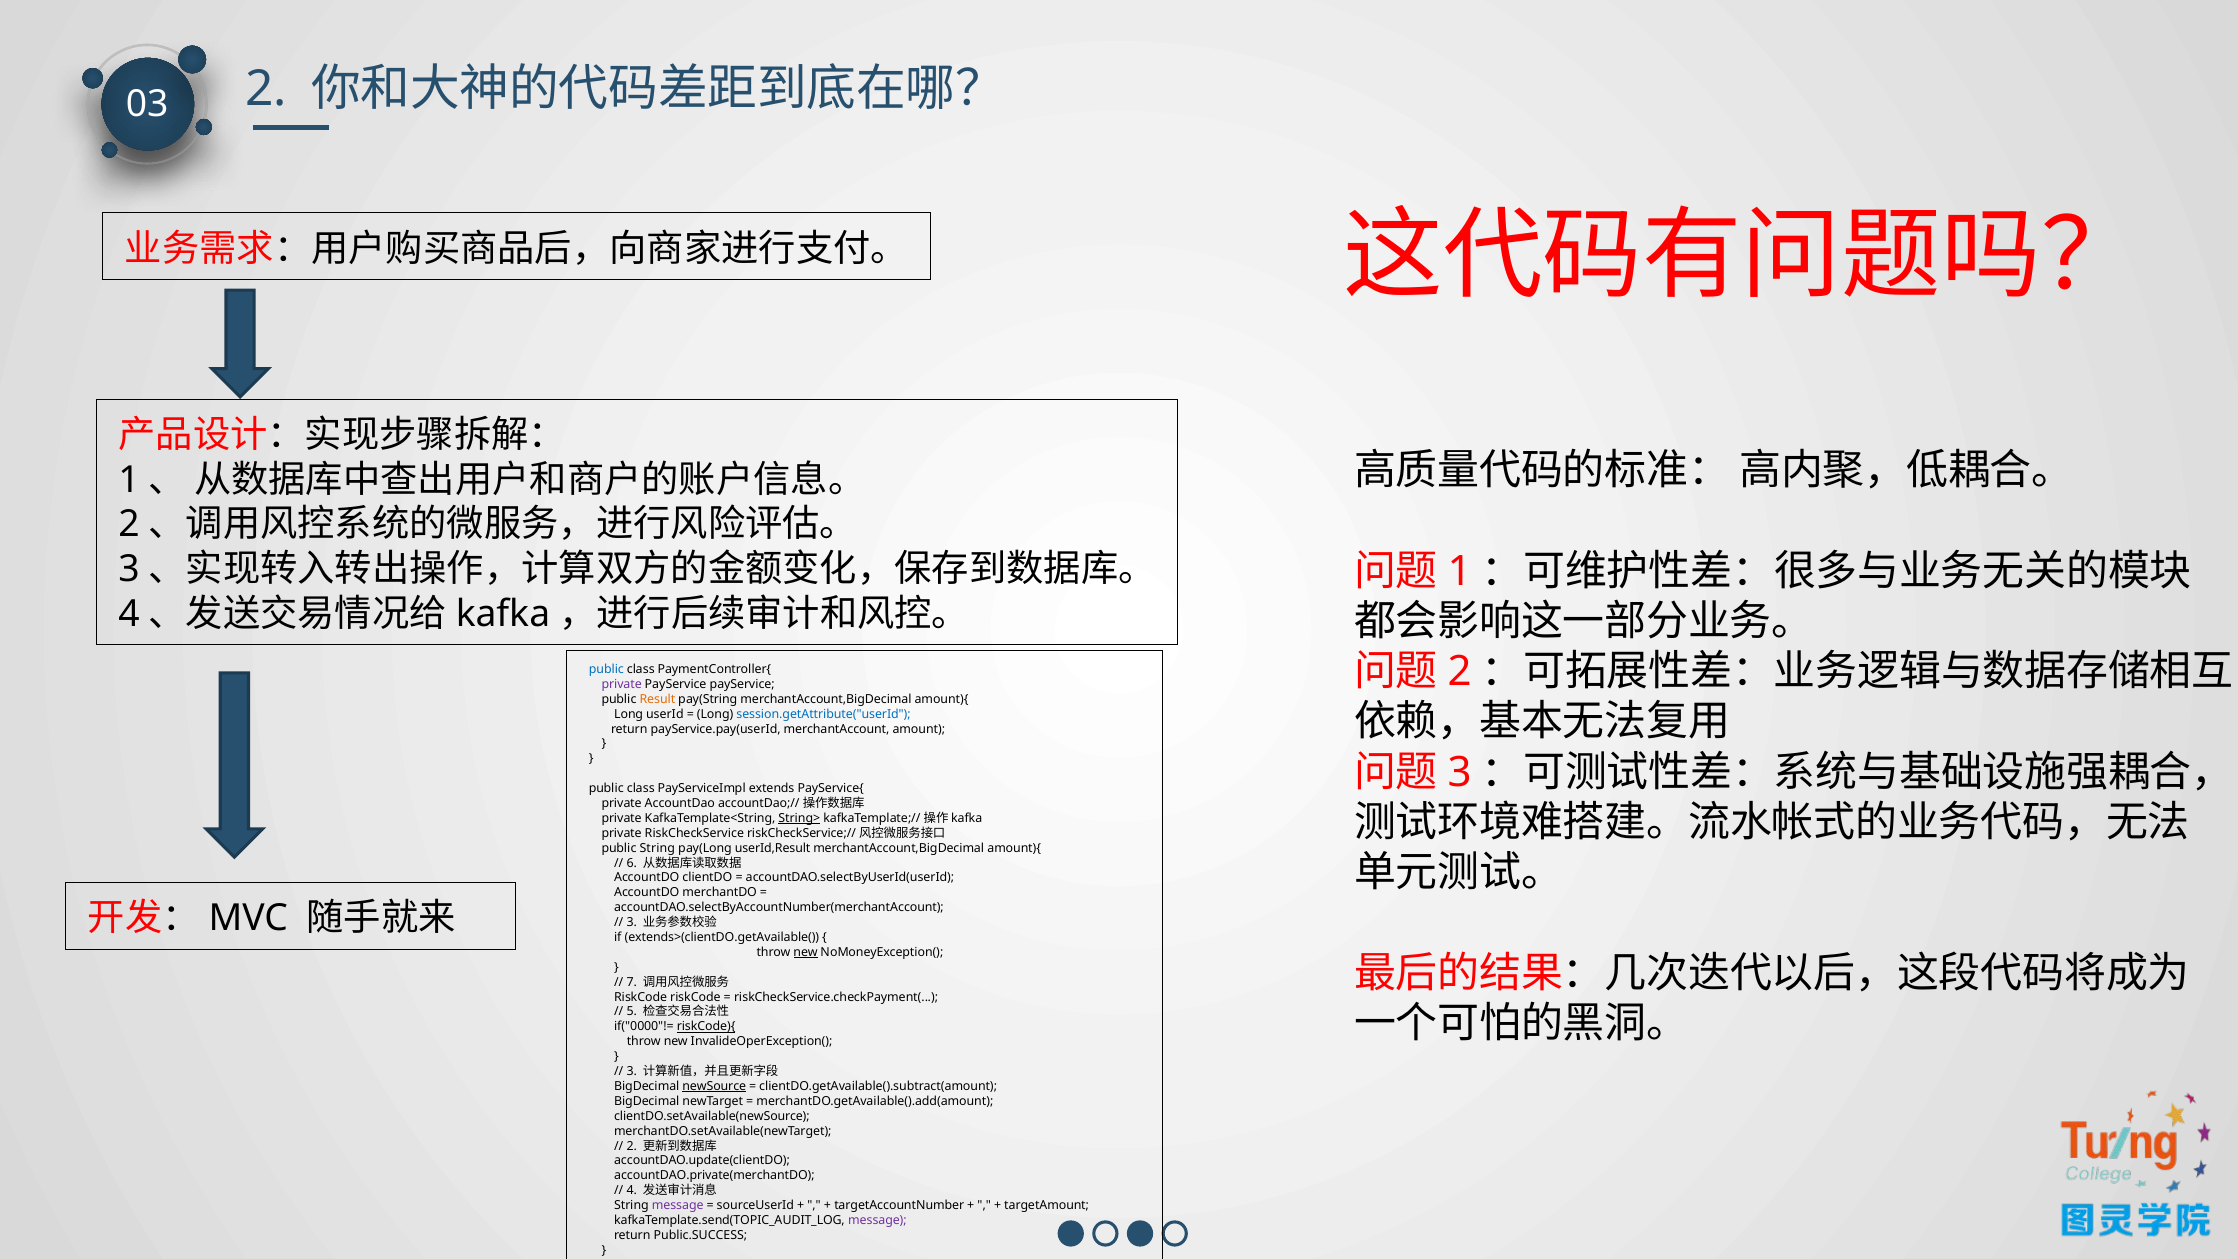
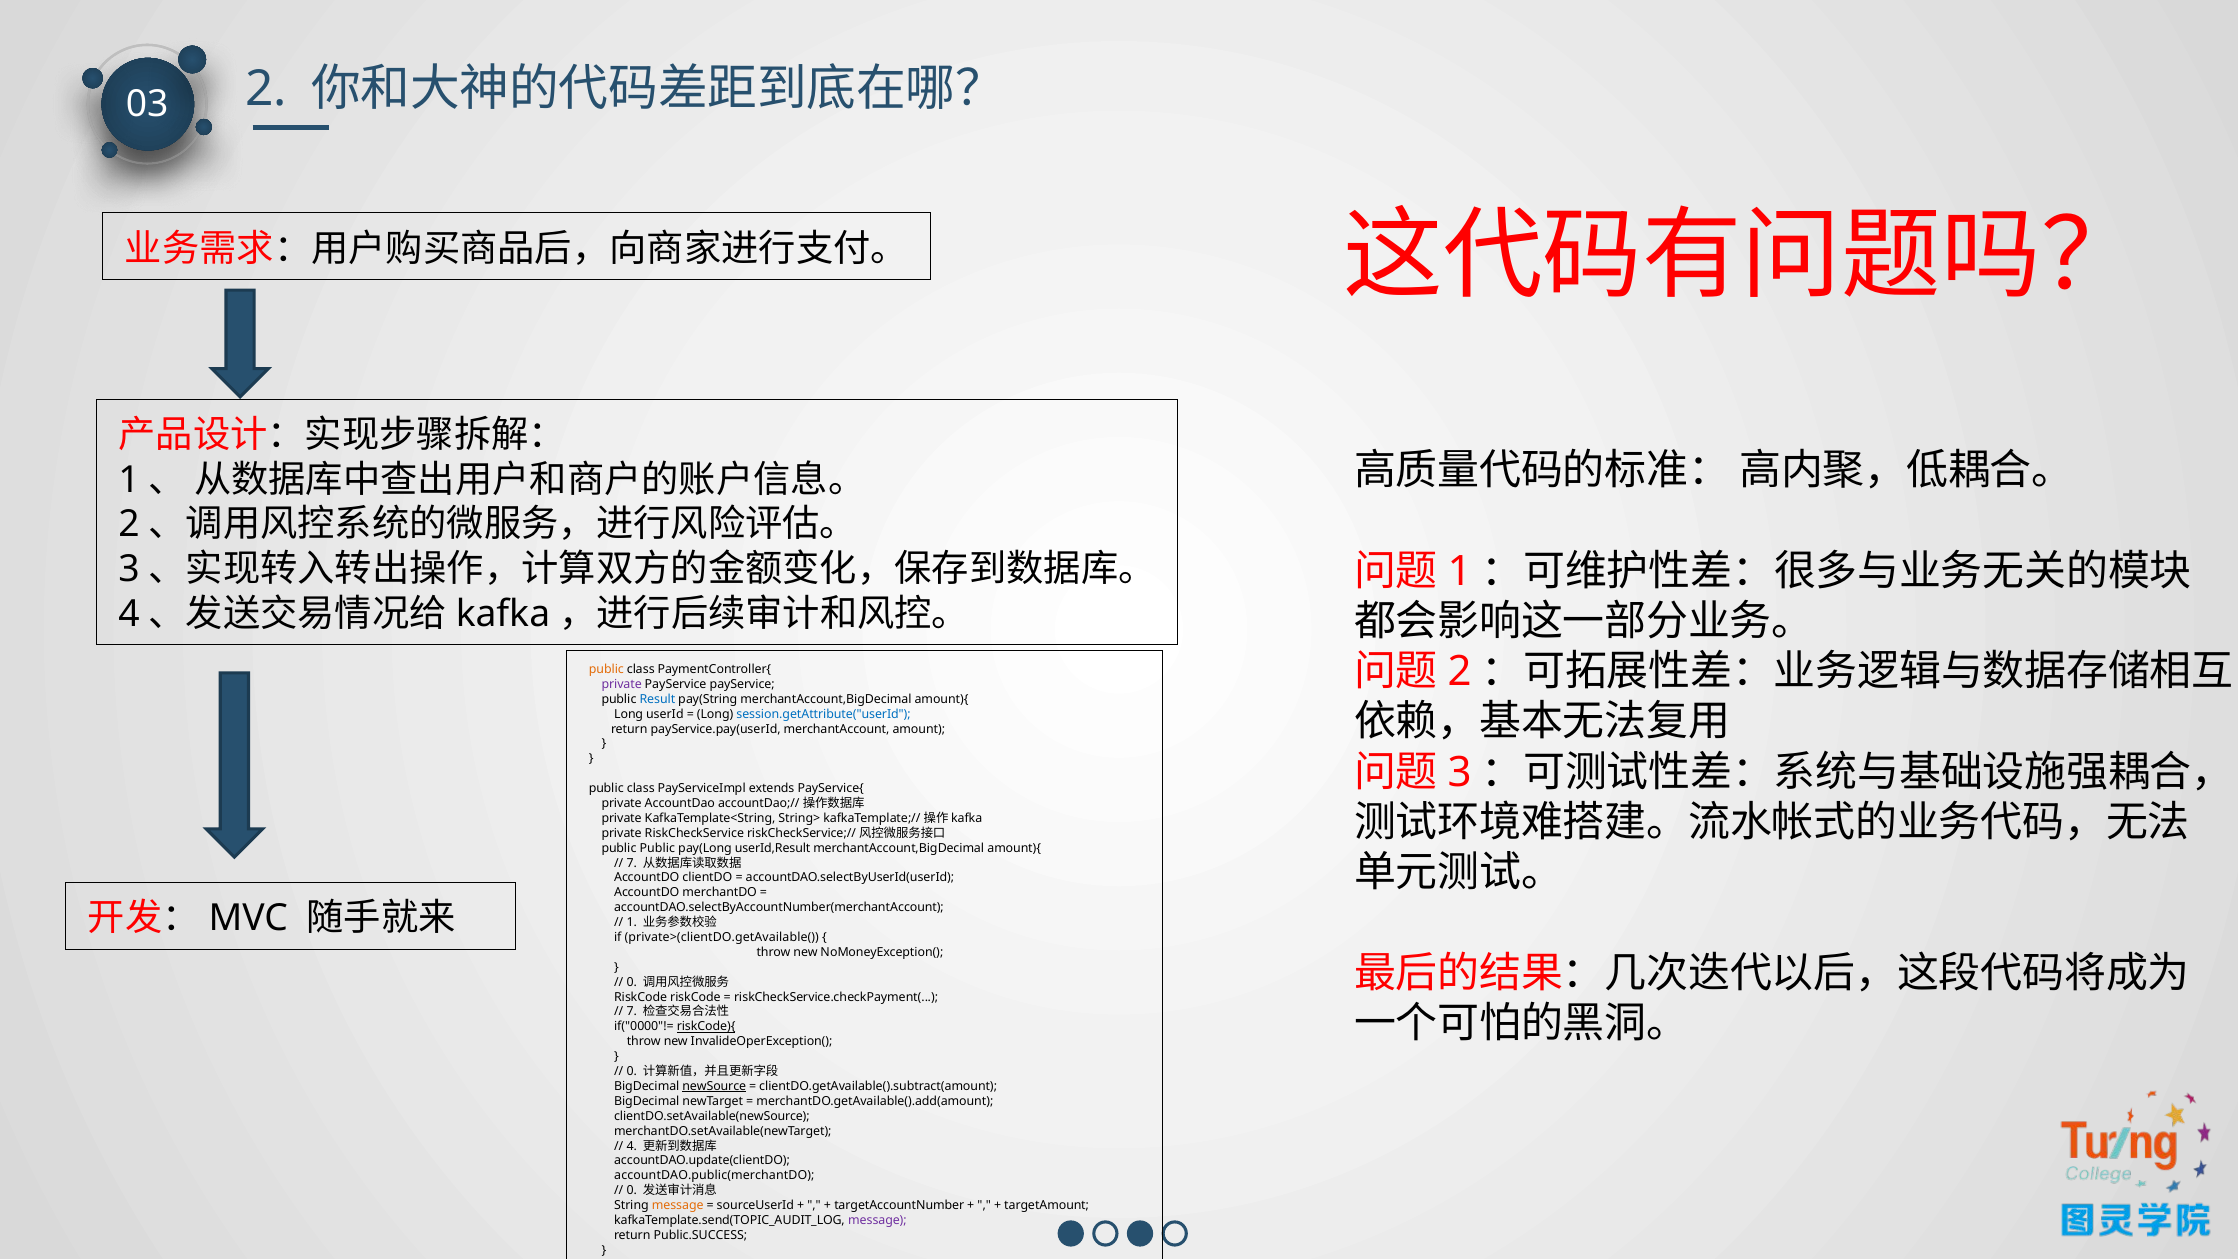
public colour: blue -> orange (606, 669)
Result colour: orange -> blue (657, 699)
String> underline: present -> none (799, 818)
public String: String -> Public (657, 848)
6: 6 -> 7 (632, 863)
3: 3 -> 1 (632, 922)
extends>(clientDO.getAvailable(: extends>(clientDO.getAvailable( -> private>(clientDO.getAvailable( (722, 937)
new underline: present -> none (806, 952)
7: 7 -> 0 (632, 982)
5: 5 -> 7 (632, 1012)
3: 3 -> 0 (632, 1071)
2: 2 -> 4 (632, 1146)
accountDAO.private(merchantDO: accountDAO.private(merchantDO -> accountDAO.public(merchantDO (714, 1176)
4: 4 -> 0 (632, 1190)
message colour: purple -> orange (678, 1205)
